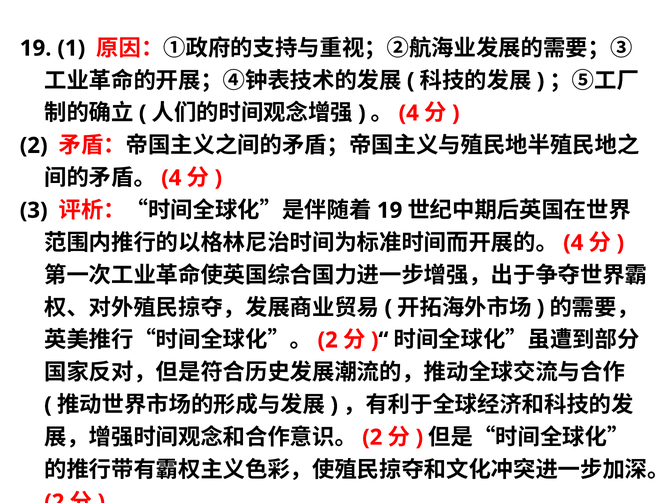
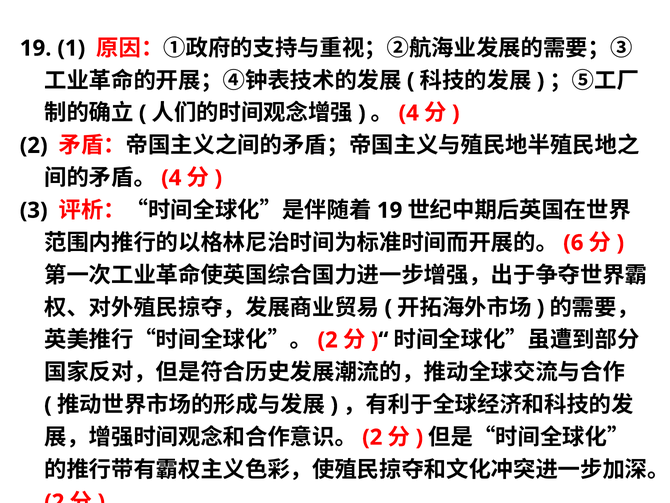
4: 4 -> 6 (573, 243)
